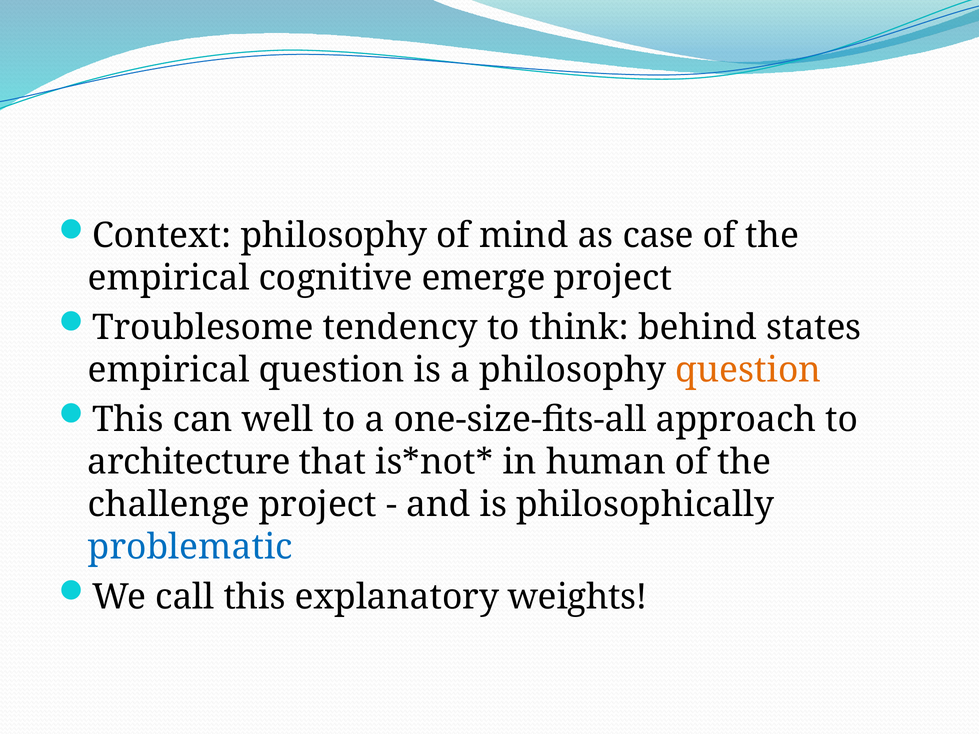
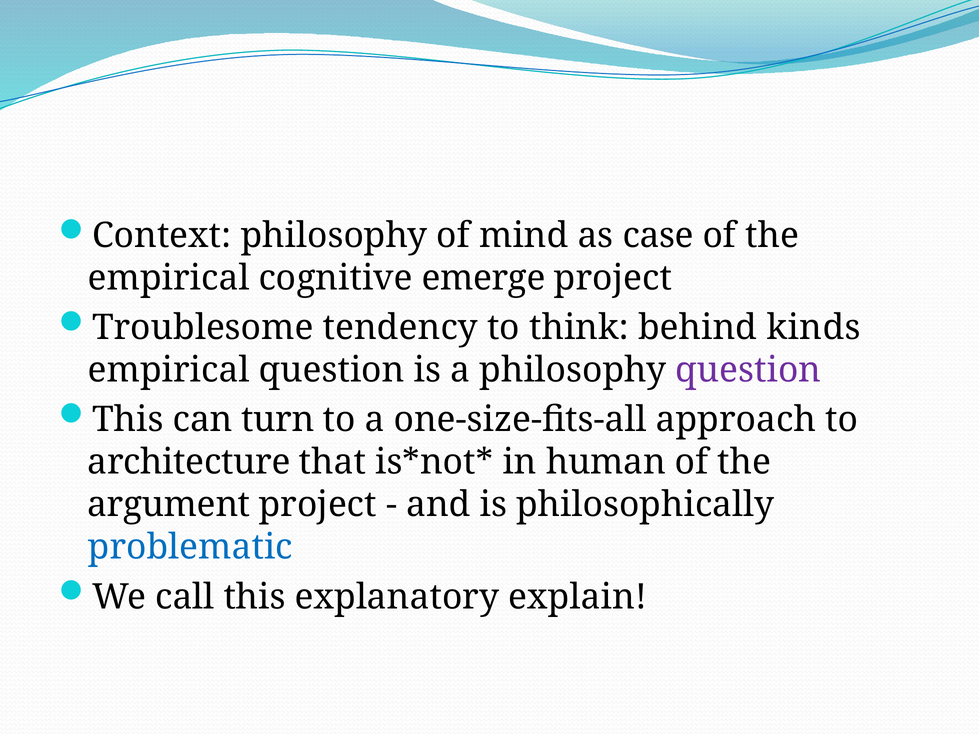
states: states -> kinds (814, 328)
question colour: orange -> purple (748, 370)
well: well -> turn (278, 420)
challenge: challenge -> argument (169, 505)
weights: weights -> explain (578, 597)
